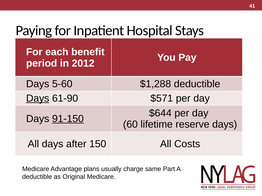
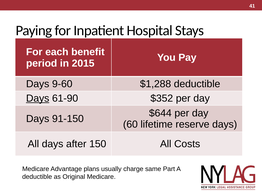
2012: 2012 -> 2015 (83, 63)
5-60: 5-60 -> 9-60 (62, 84)
$571: $571 -> $352 (162, 99)
91-150 underline: present -> none (68, 119)
